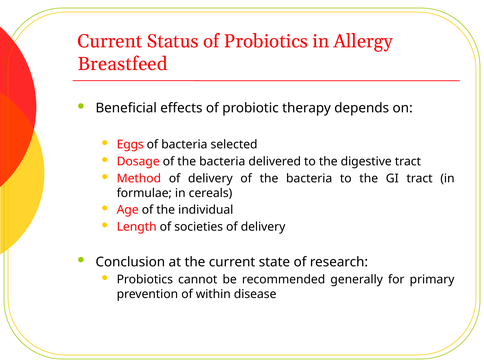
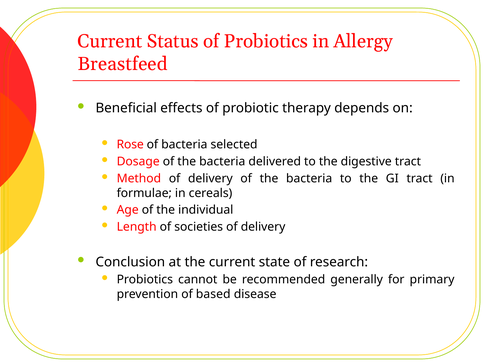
Eggs: Eggs -> Rose (130, 145)
within: within -> based (213, 294)
